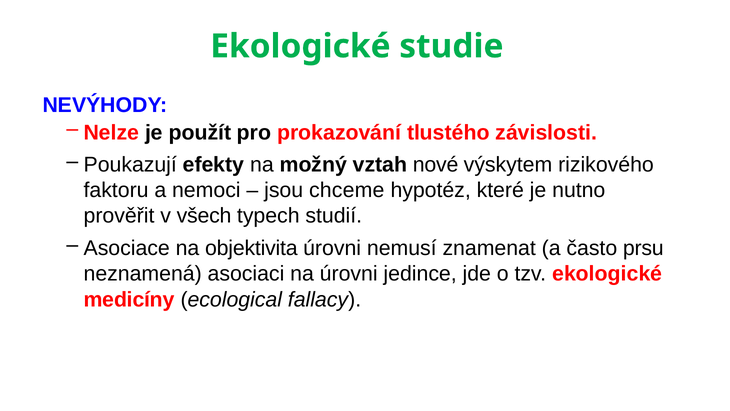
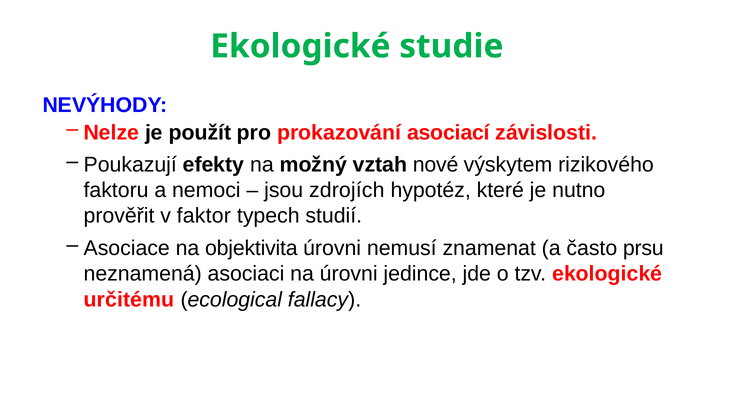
tlustého: tlustého -> asociací (448, 132)
chceme: chceme -> zdrojích (347, 190)
všech: všech -> faktor (204, 216)
medicíny: medicíny -> určitému (129, 299)
